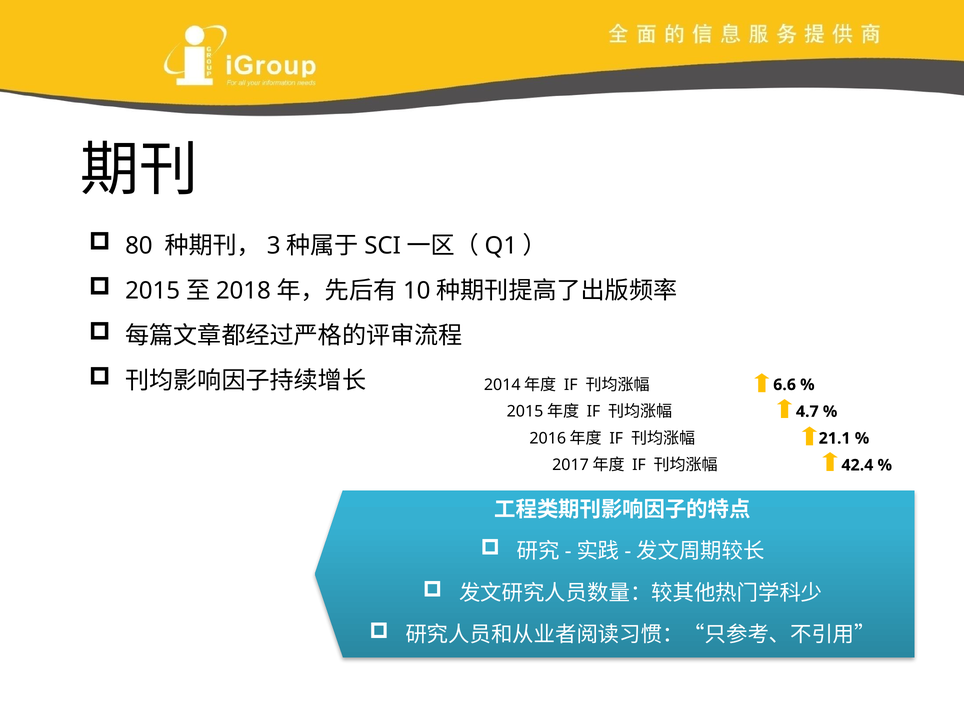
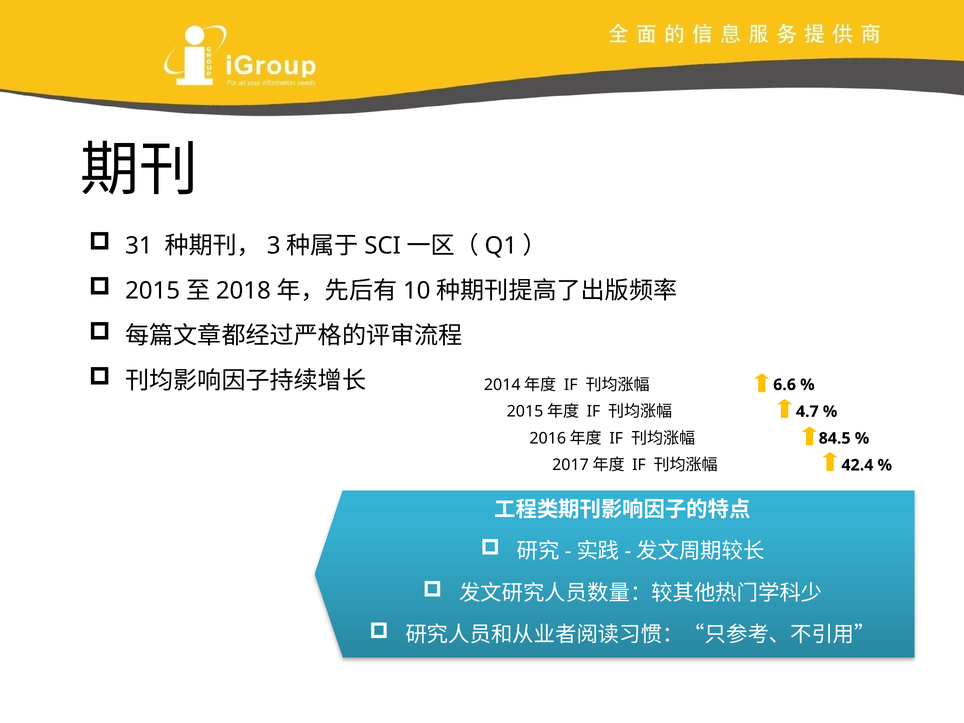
80: 80 -> 31 (139, 246)
21.1: 21.1 -> 84.5 (835, 438)
